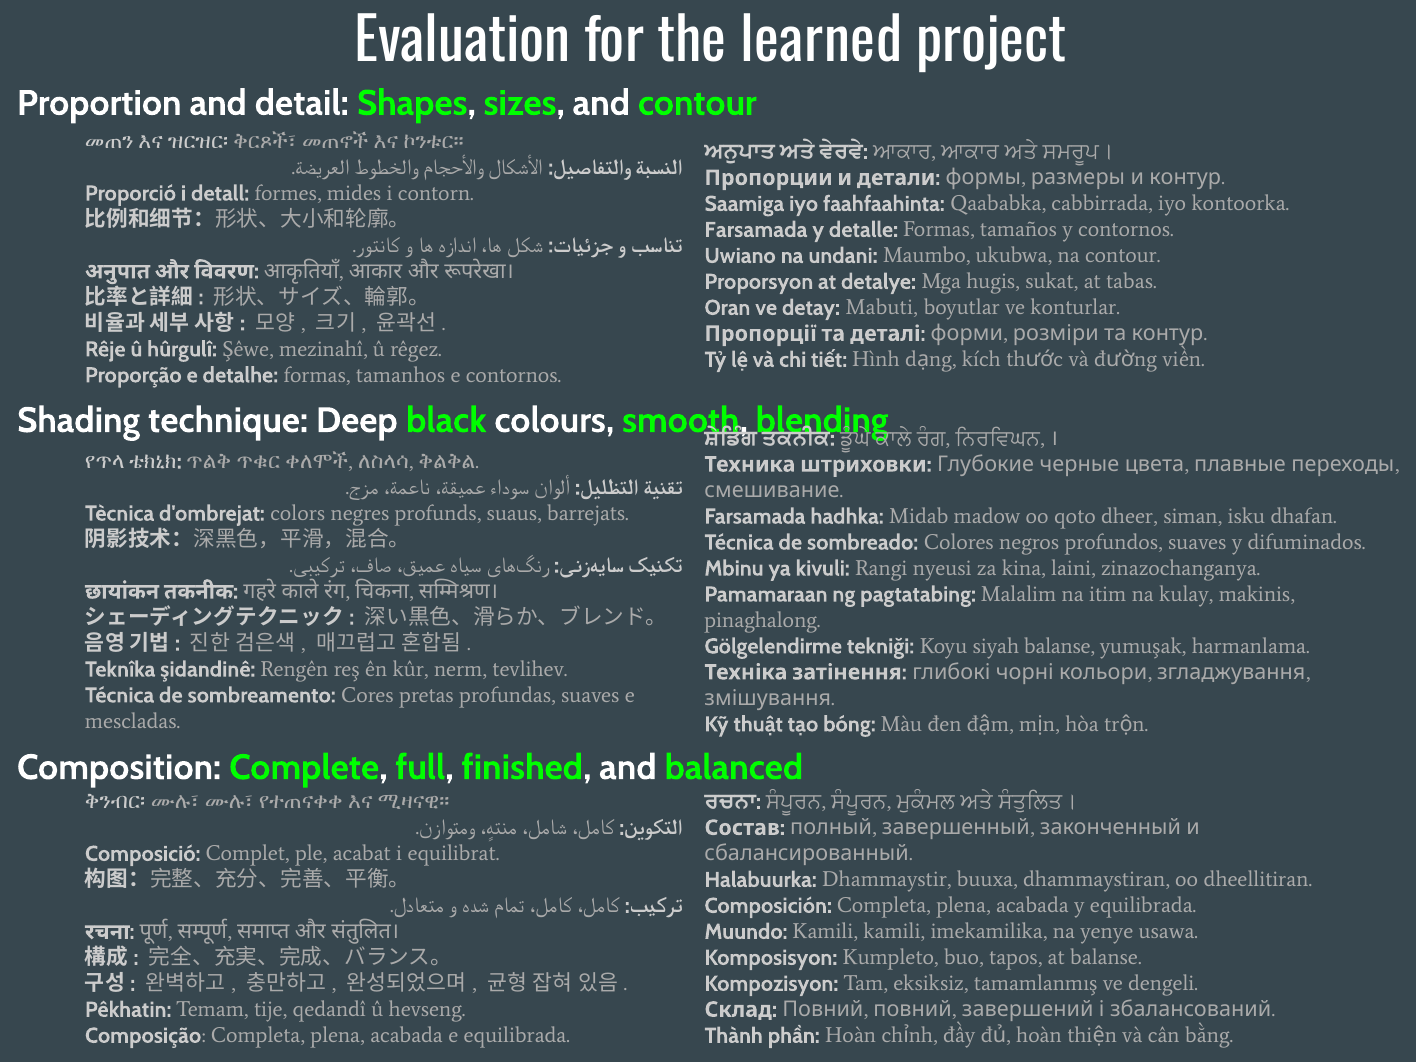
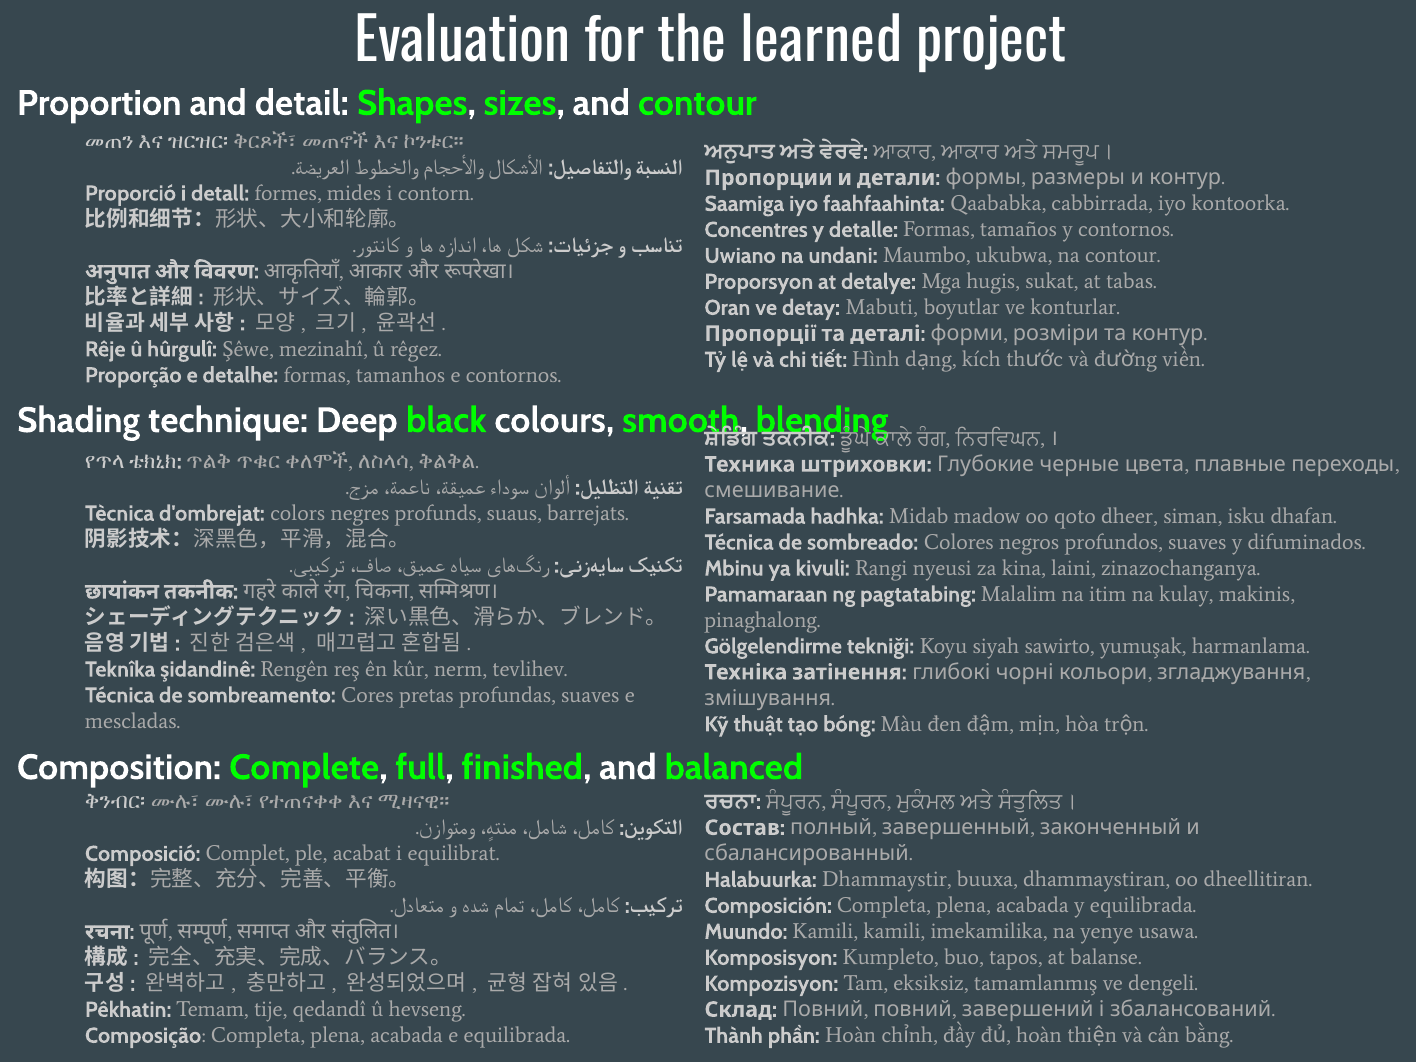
Farsamada: Farsamada -> Concentres (756, 230)
siyah balanse: balanse -> sawirto (1060, 646)
